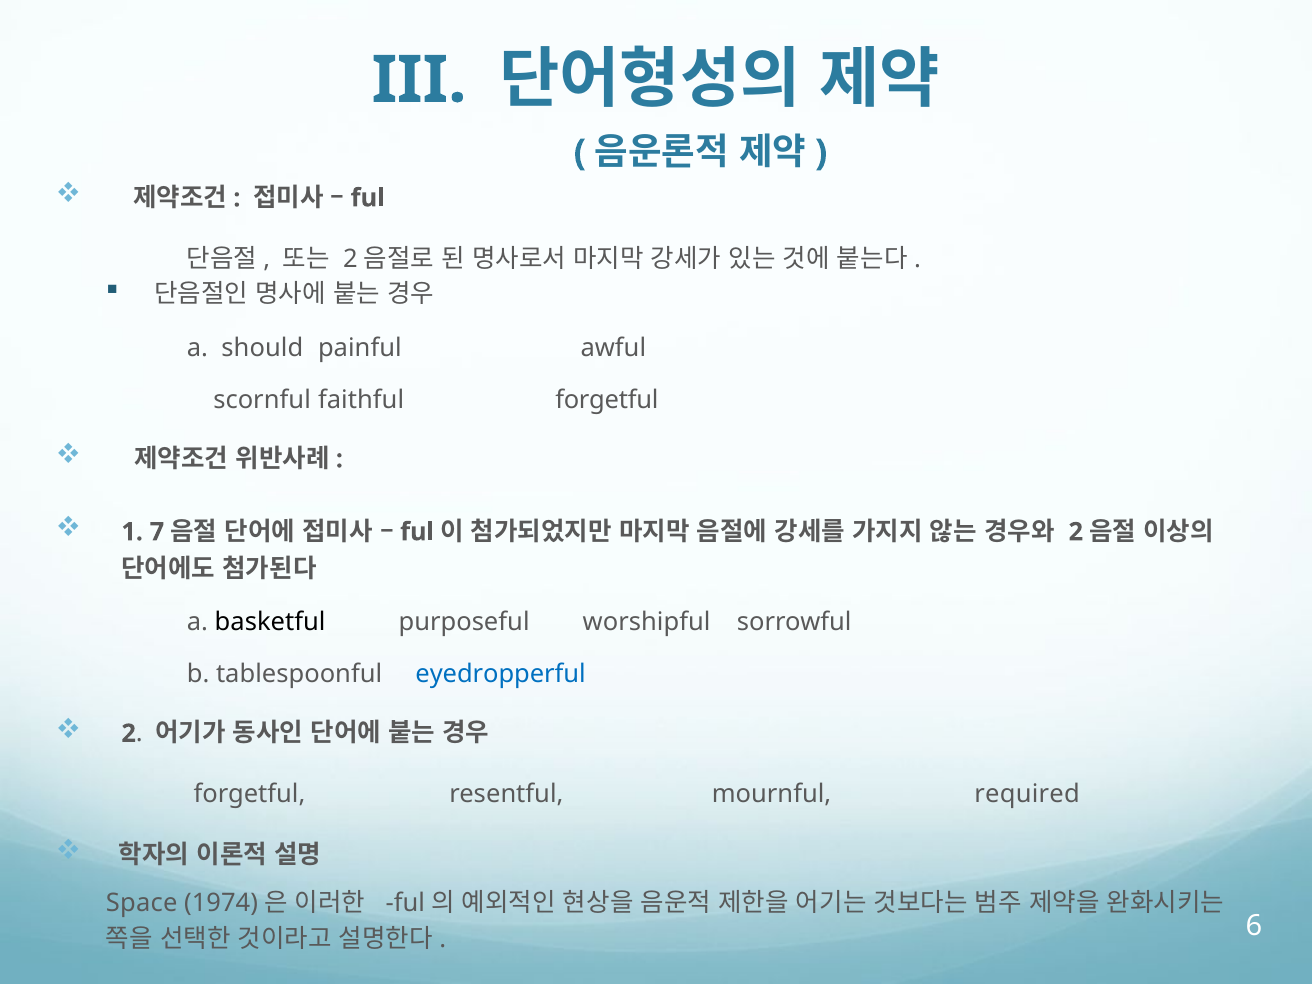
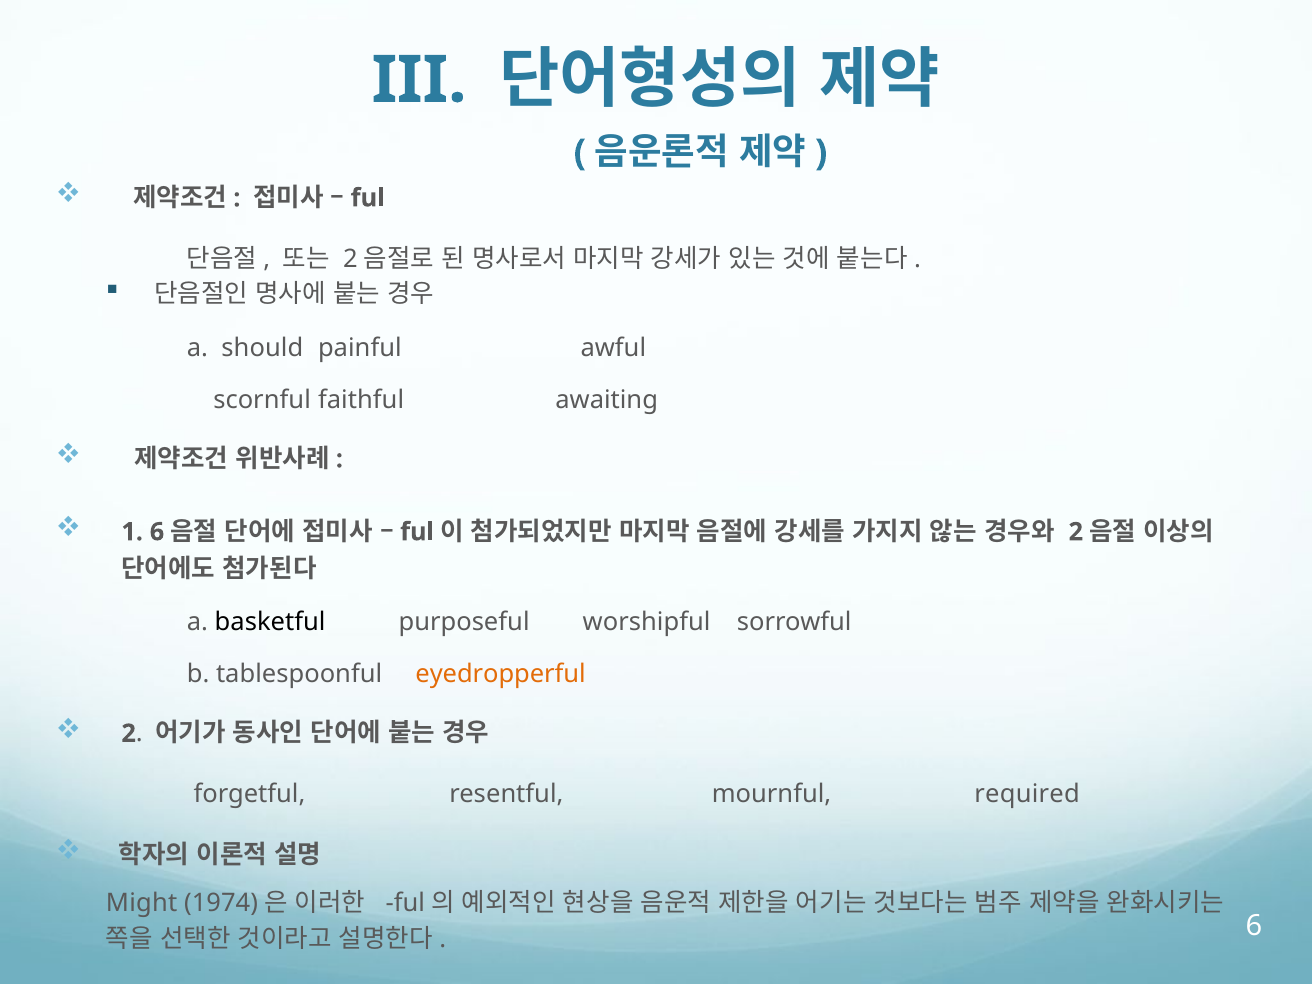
faithful forgetful: forgetful -> awaiting (607, 400)
1 7: 7 -> 6 (157, 532)
eyedropperful colour: blue -> orange (501, 674)
Space: Space -> Might (142, 903)
